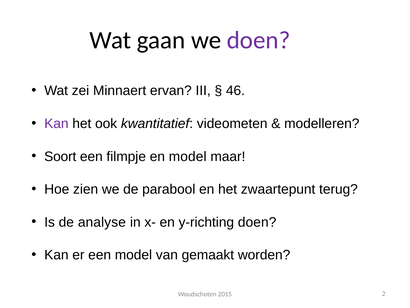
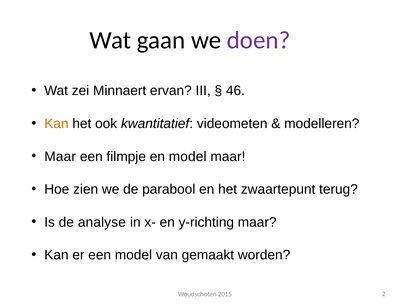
Kan colour: purple -> orange (56, 123)
Soort: Soort -> Maar (60, 156)
y-richting doen: doen -> maar (257, 222)
